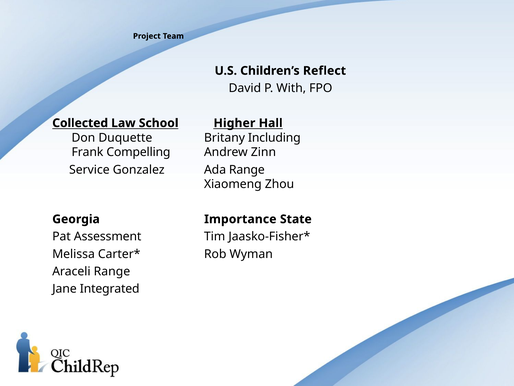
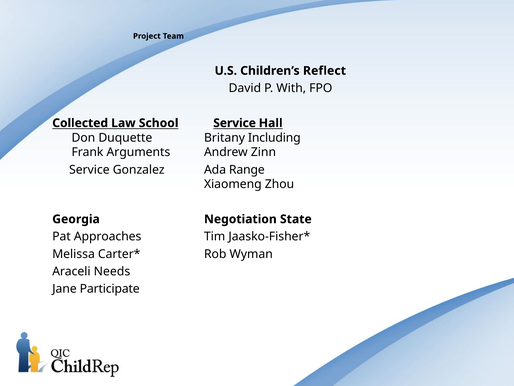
School Higher: Higher -> Service (235, 123)
Compelling: Compelling -> Arguments (138, 152)
Importance: Importance -> Negotiation (240, 219)
Assessment: Assessment -> Approaches (108, 236)
Araceli Range: Range -> Needs (112, 271)
Integrated: Integrated -> Participate (110, 289)
